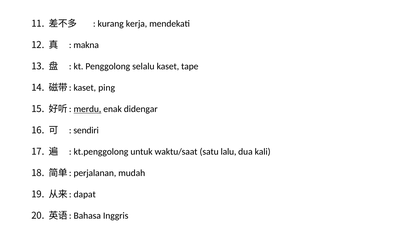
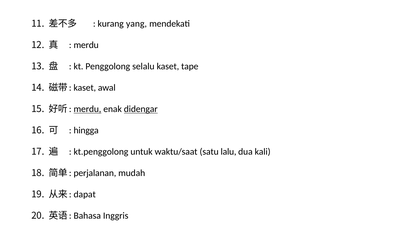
kerja: kerja -> yang (136, 24)
makna: makna -> merdu (86, 45)
ping: ping -> awal (107, 88)
didengar underline: none -> present (141, 109)
sendiri: sendiri -> hingga (86, 130)
